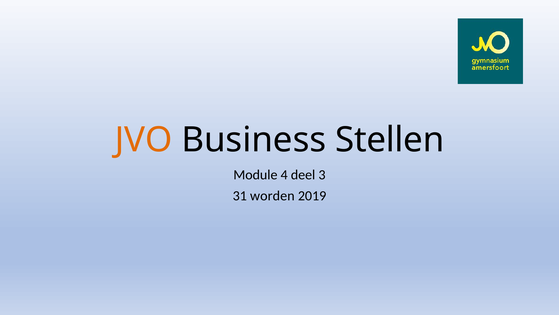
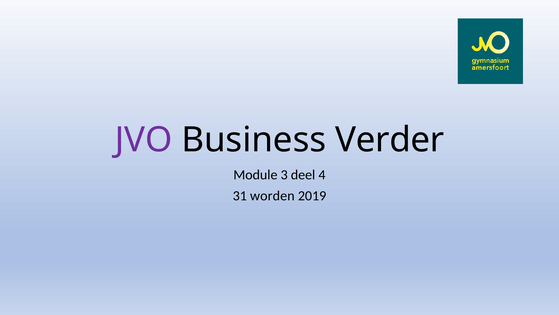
JVO colour: orange -> purple (144, 140)
Stellen: Stellen -> Verder (390, 140)
4: 4 -> 3 (284, 175)
3: 3 -> 4 (322, 175)
